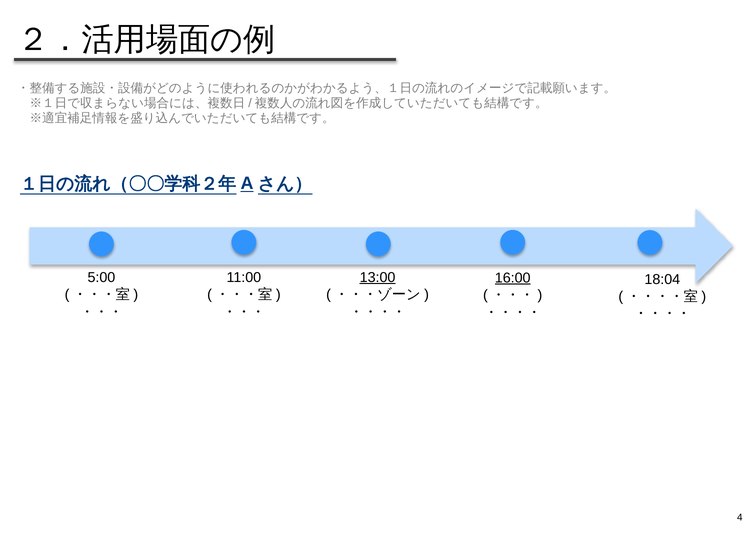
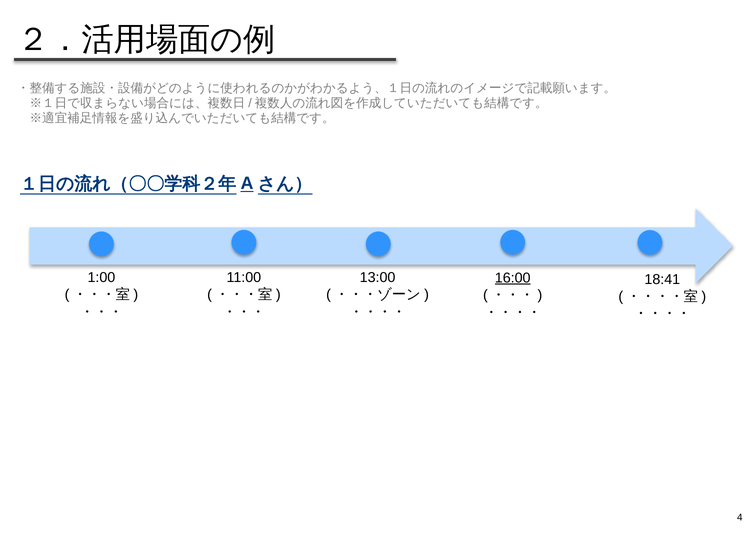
5:00: 5:00 -> 1:00 (101, 277)
13:00 underline: present -> none (378, 277)
18:04: 18:04 -> 18:41 (662, 279)
